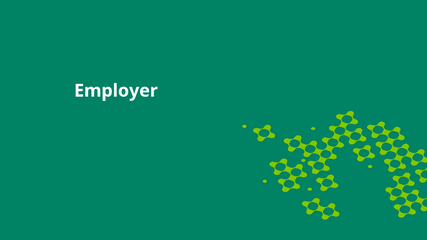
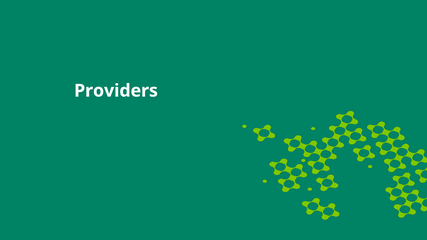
Employer: Employer -> Providers (116, 91)
